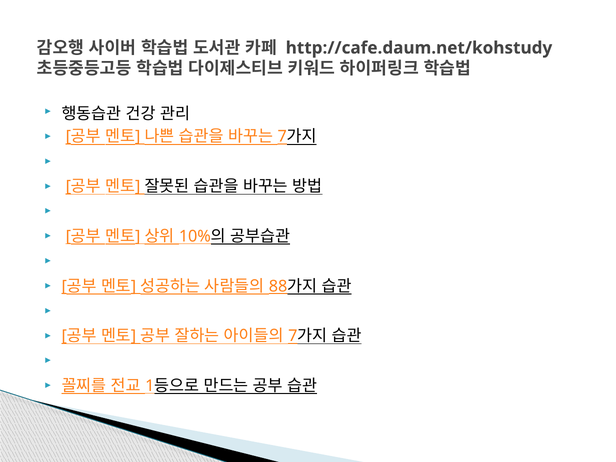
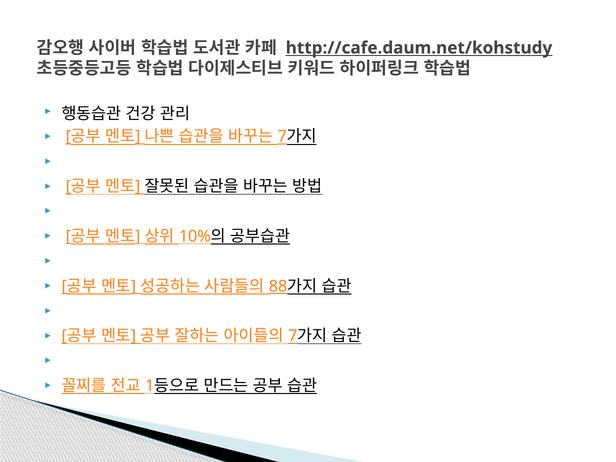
http://cafe.daum.net/kohstudy underline: none -> present (419, 48)
